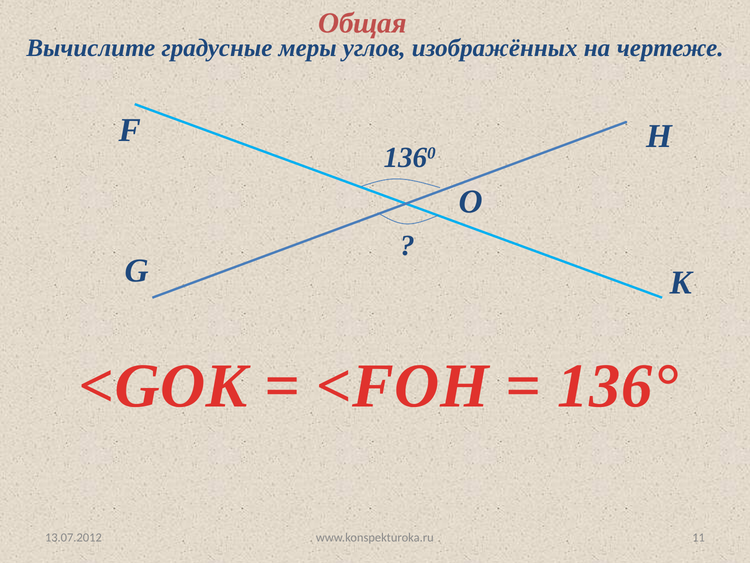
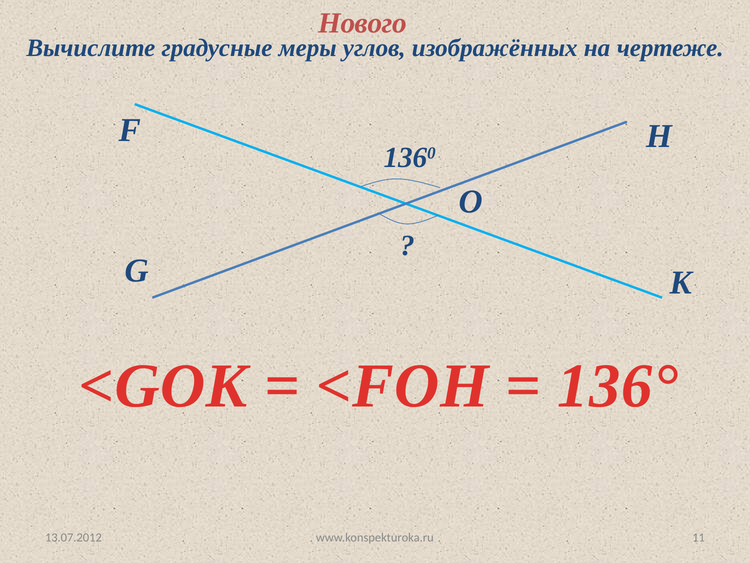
Общая: Общая -> Нового (363, 23)
